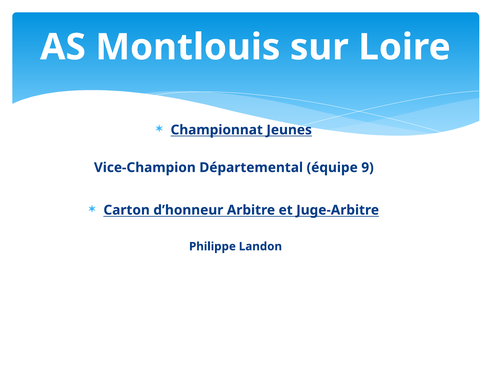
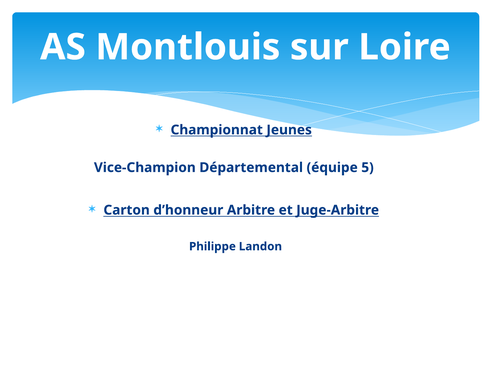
9: 9 -> 5 (368, 168)
